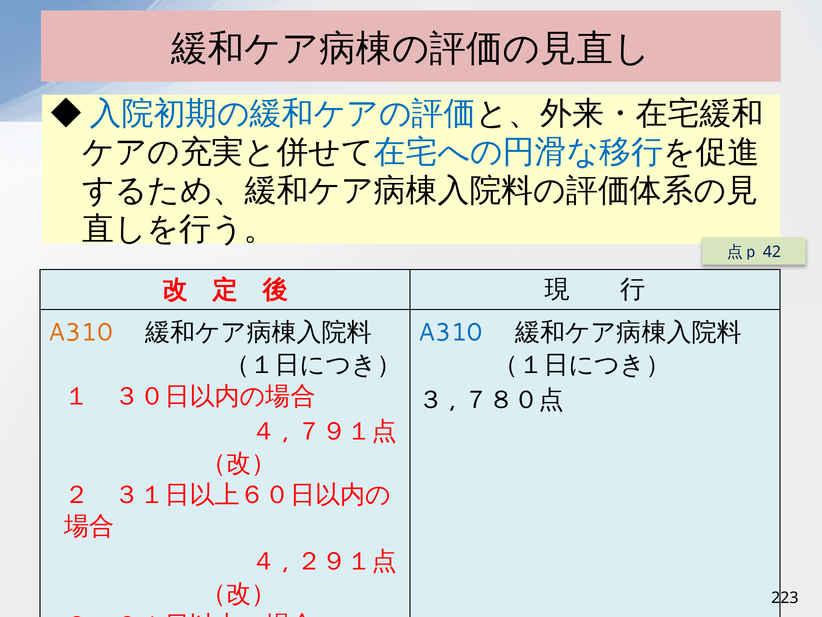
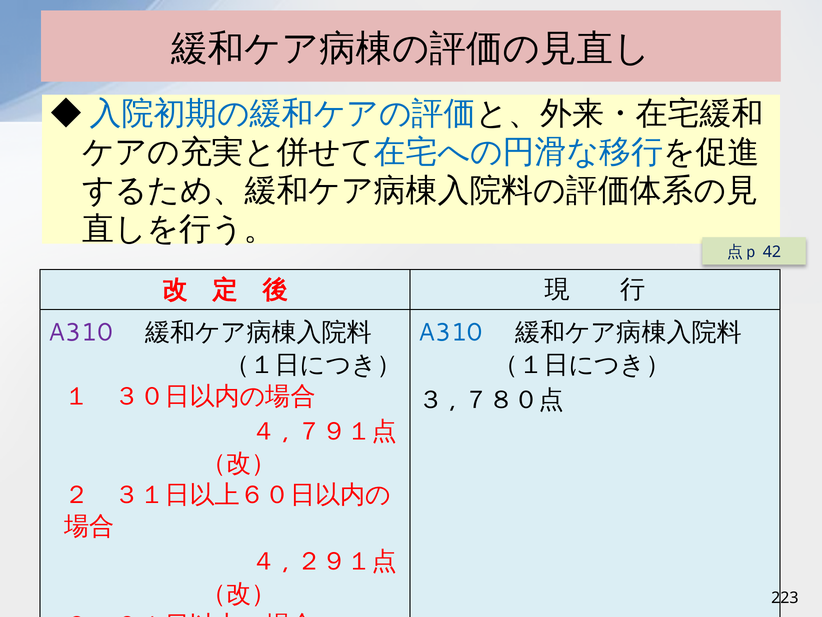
A310 colour: orange -> purple (81, 332)
